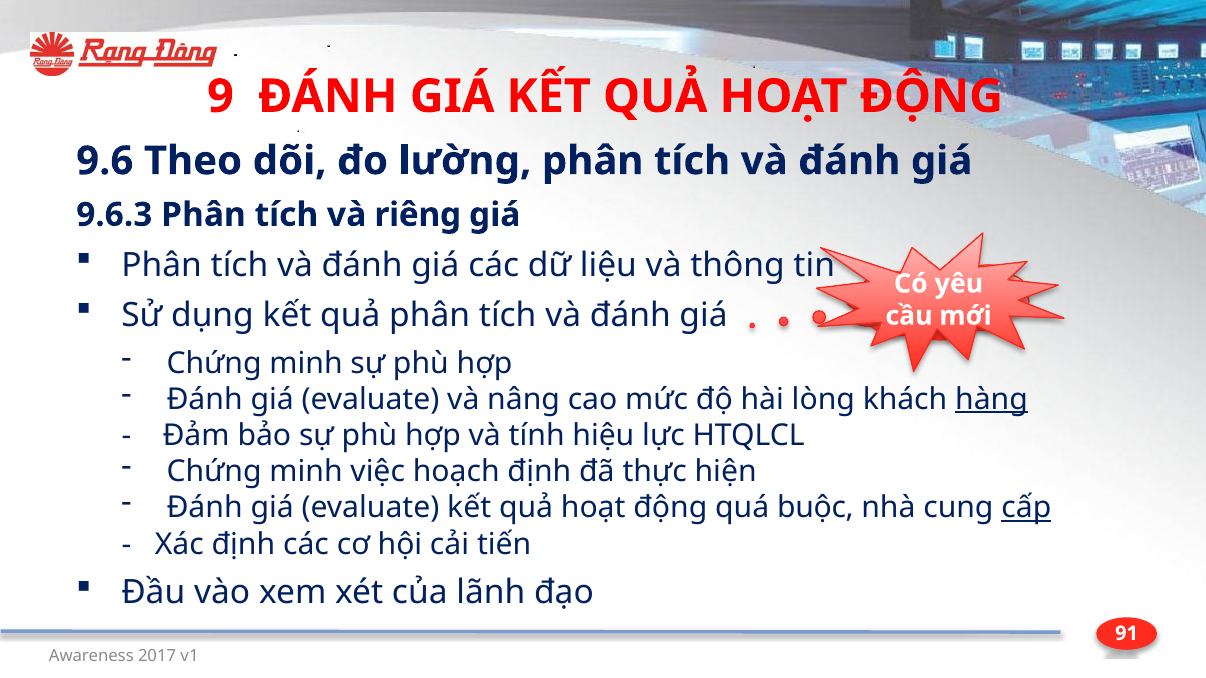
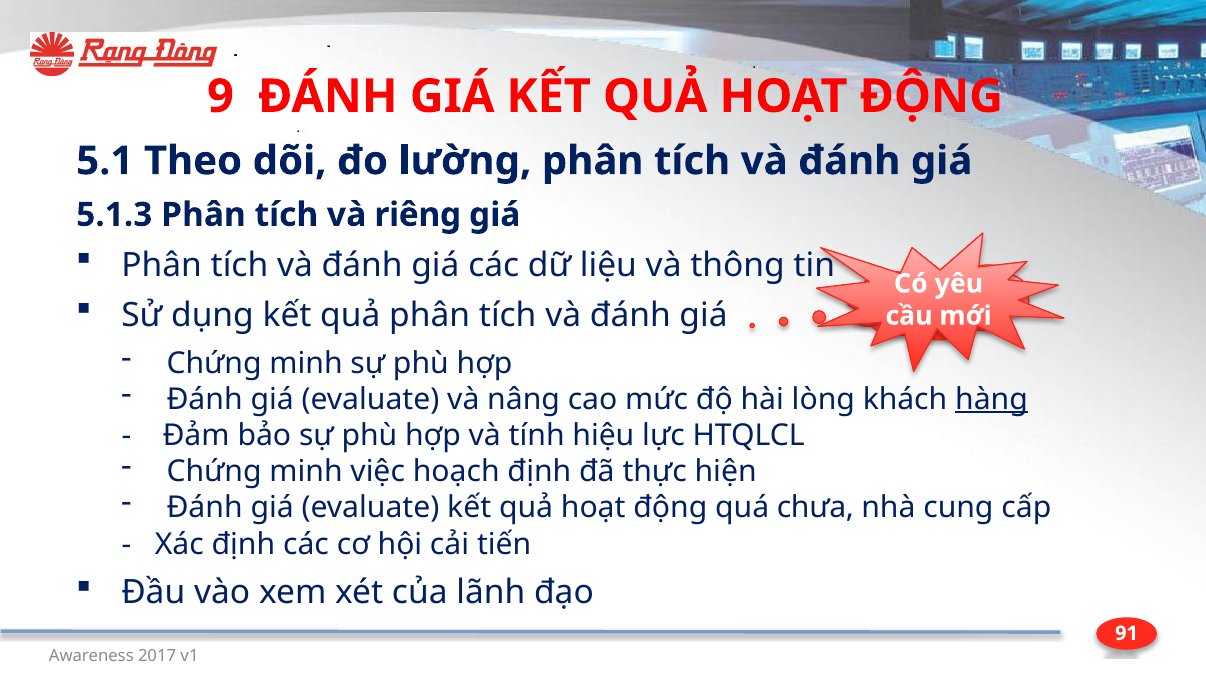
9.6: 9.6 -> 5.1 (105, 161)
9.6.3: 9.6.3 -> 5.1.3 (114, 215)
buộc: buộc -> chưa (815, 508)
cấp underline: present -> none (1026, 508)
